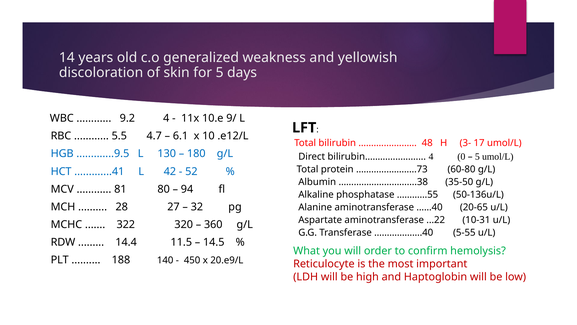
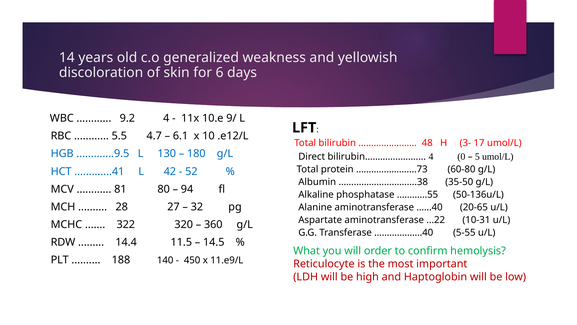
for 5: 5 -> 6 (220, 72)
20.e9/L: 20.e9/L -> 11.e9/L (227, 260)
